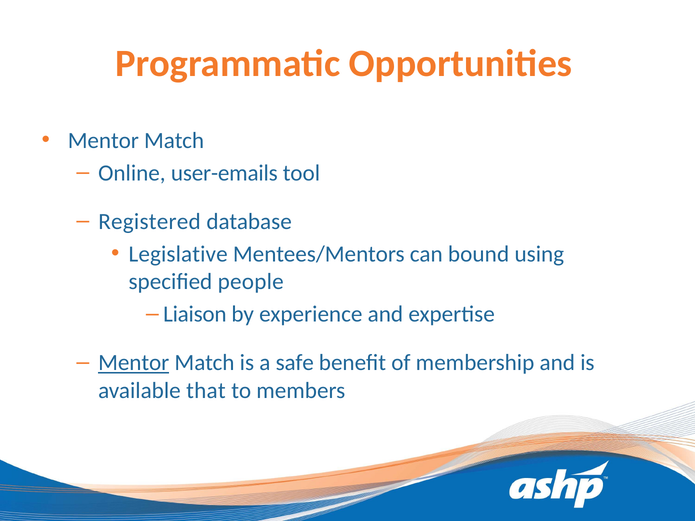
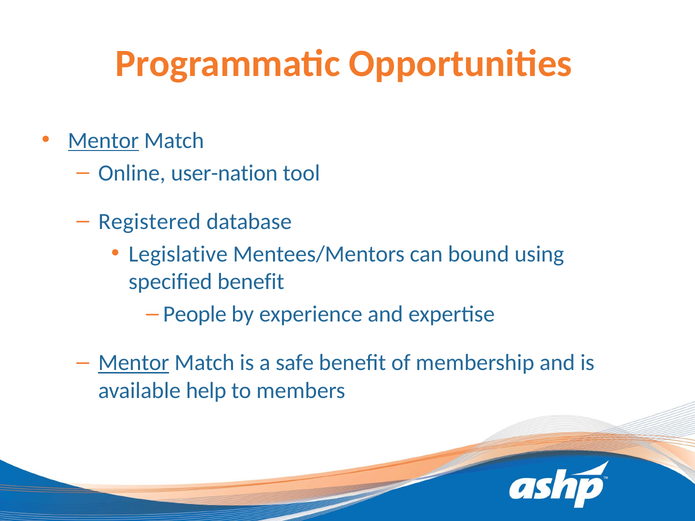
Mentor underline: none -> present (103, 141)
user-emails: user-emails -> user-nation (224, 173)
specified people: people -> benefit (251, 282)
Liaison: Liaison -> People (195, 314)
that: that -> help (206, 391)
